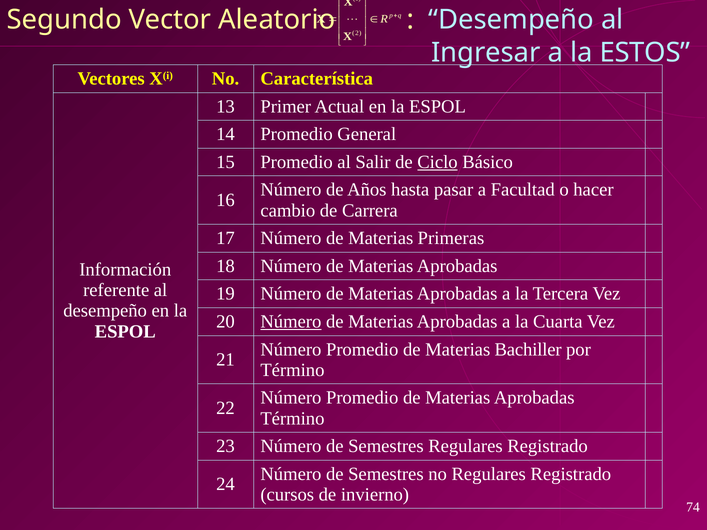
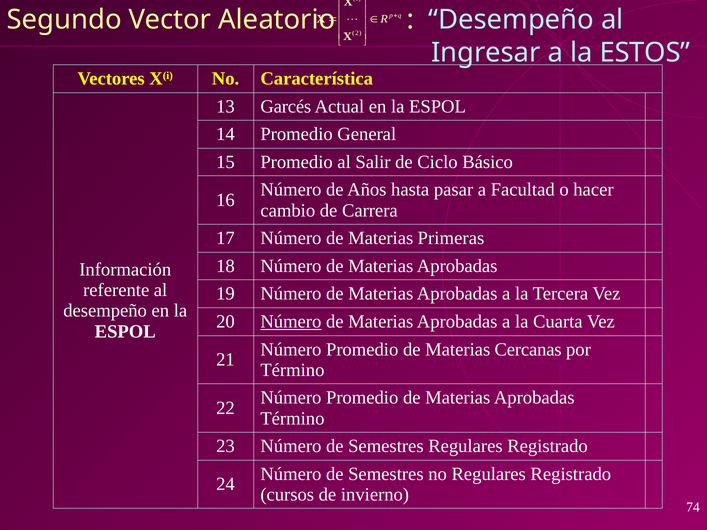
Primer: Primer -> Garcés (286, 106)
Ciclo underline: present -> none (438, 162)
Bachiller: Bachiller -> Cercanas (528, 350)
